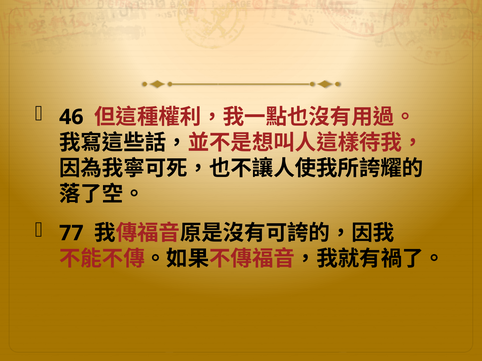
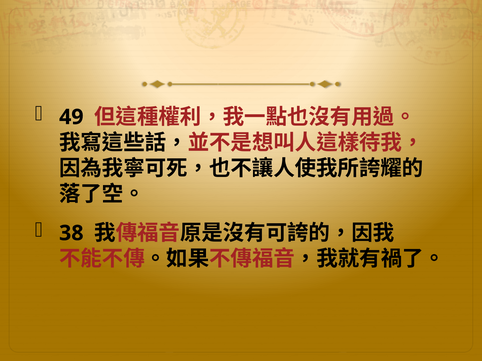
46: 46 -> 49 (71, 117)
77: 77 -> 38 (71, 233)
